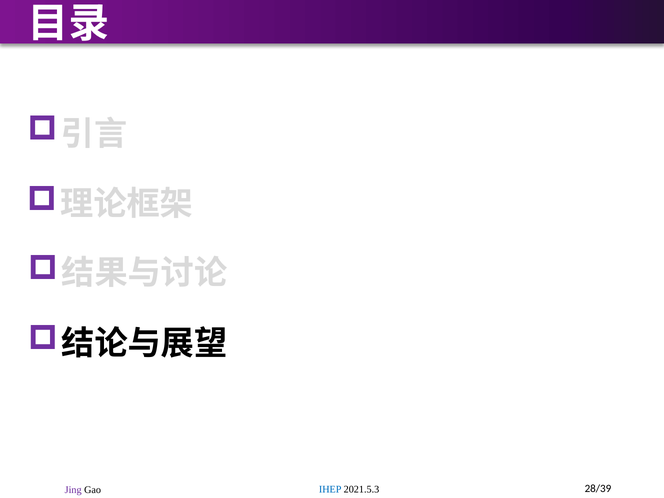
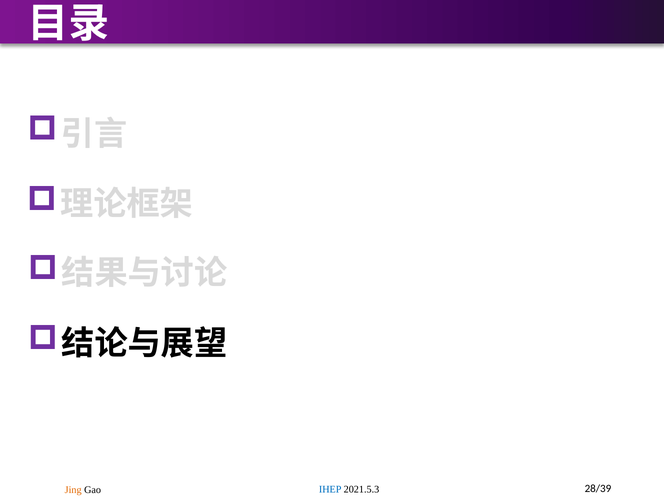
Jing colour: purple -> orange (73, 490)
